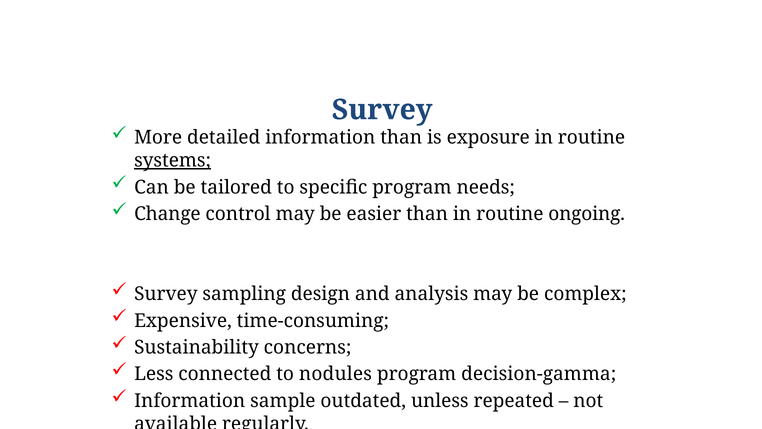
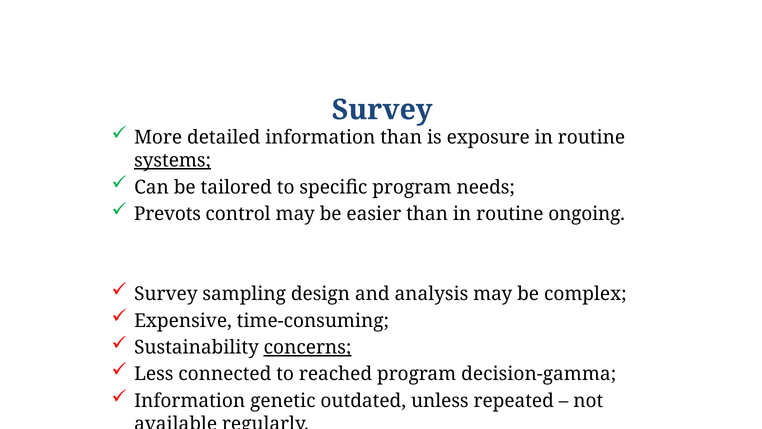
Change: Change -> Prevots (167, 214)
concerns underline: none -> present (308, 347)
nodules: nodules -> reached (336, 374)
sample: sample -> genetic (283, 401)
